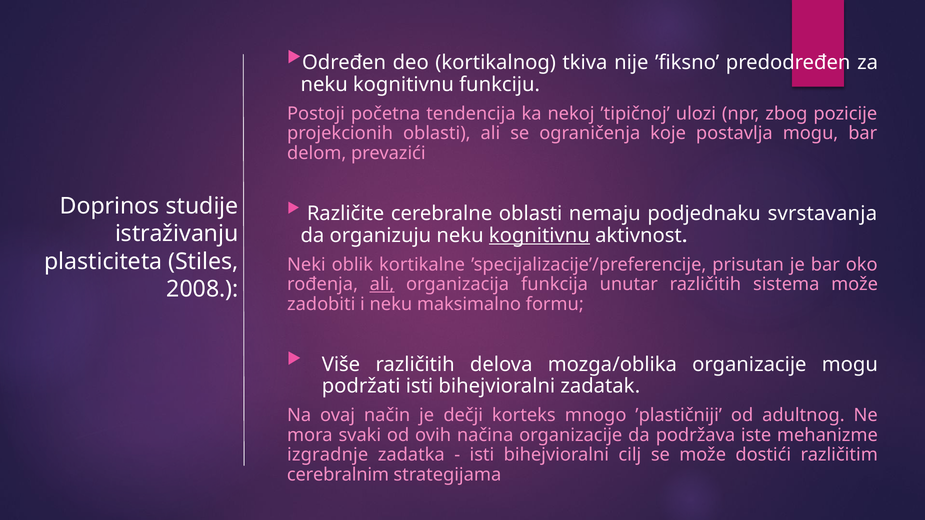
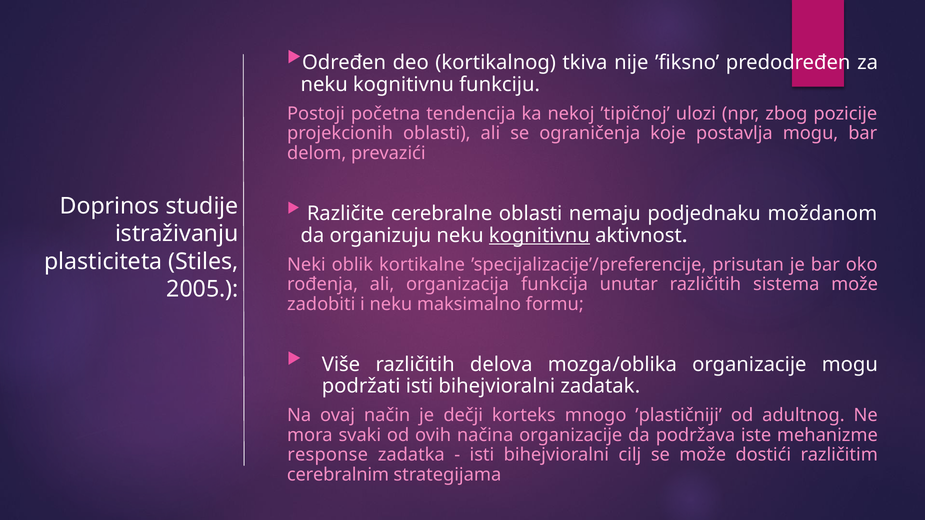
svrstavanja: svrstavanja -> moždanom (822, 214)
ali underline: present -> none (382, 284)
2008: 2008 -> 2005 (202, 290)
izgradnje: izgradnje -> response (328, 455)
